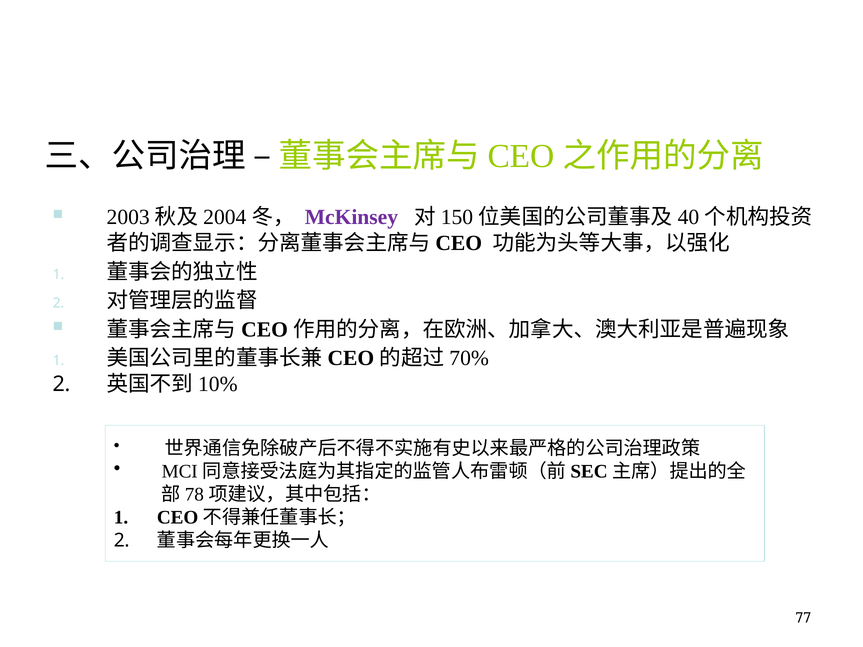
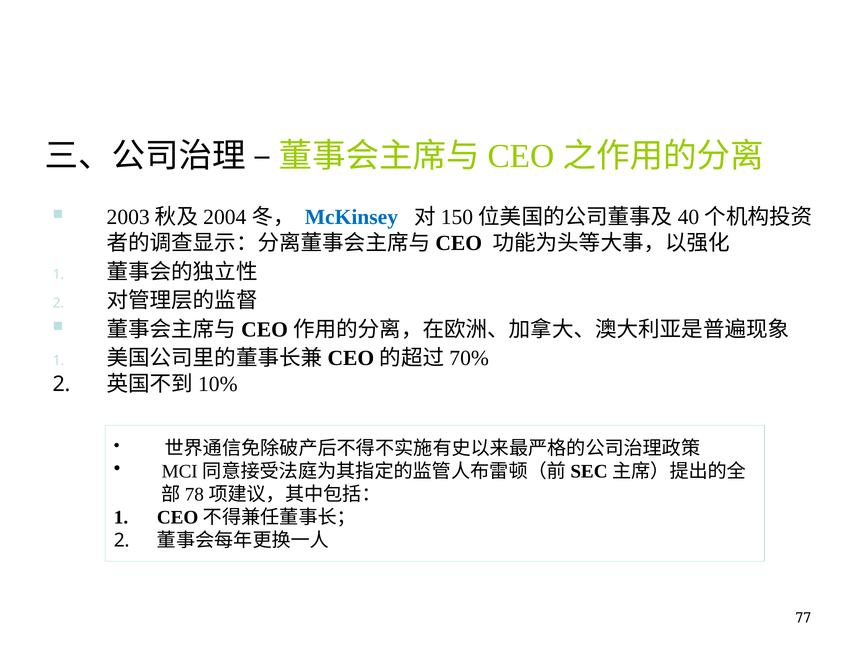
McKinsey colour: purple -> blue (351, 217)
